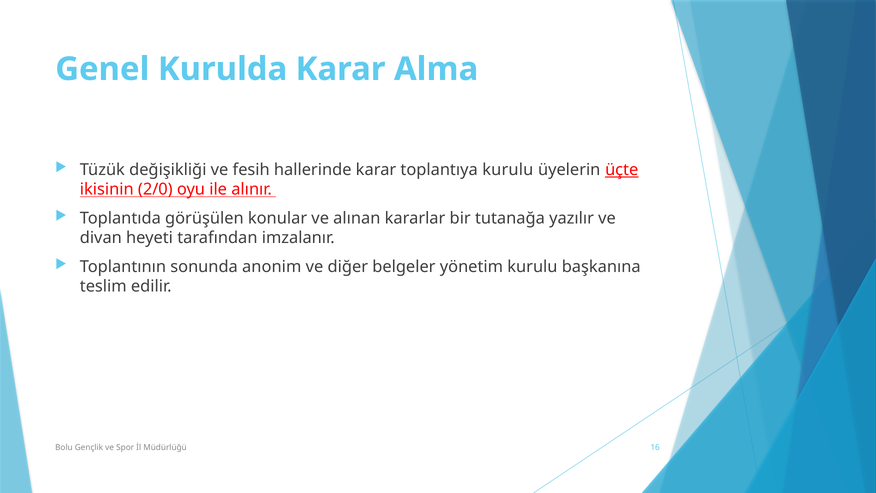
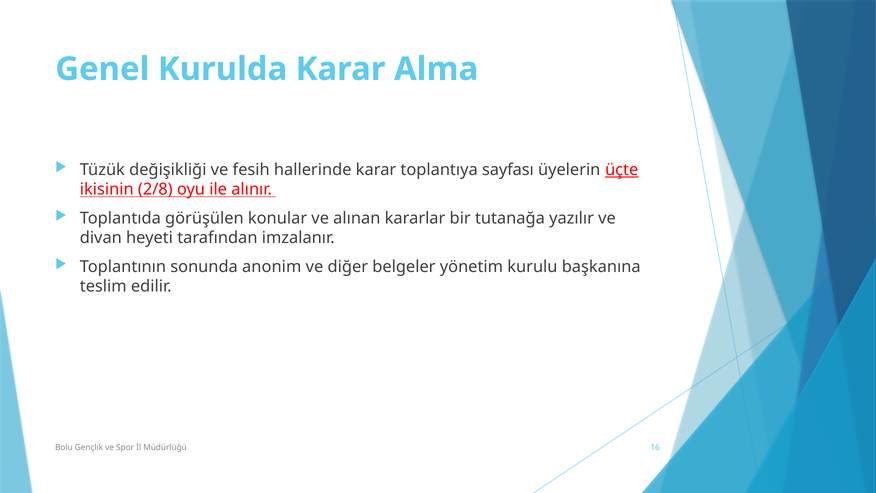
toplantıya kurulu: kurulu -> sayfası (508, 170)
2/0: 2/0 -> 2/8 (155, 189)
